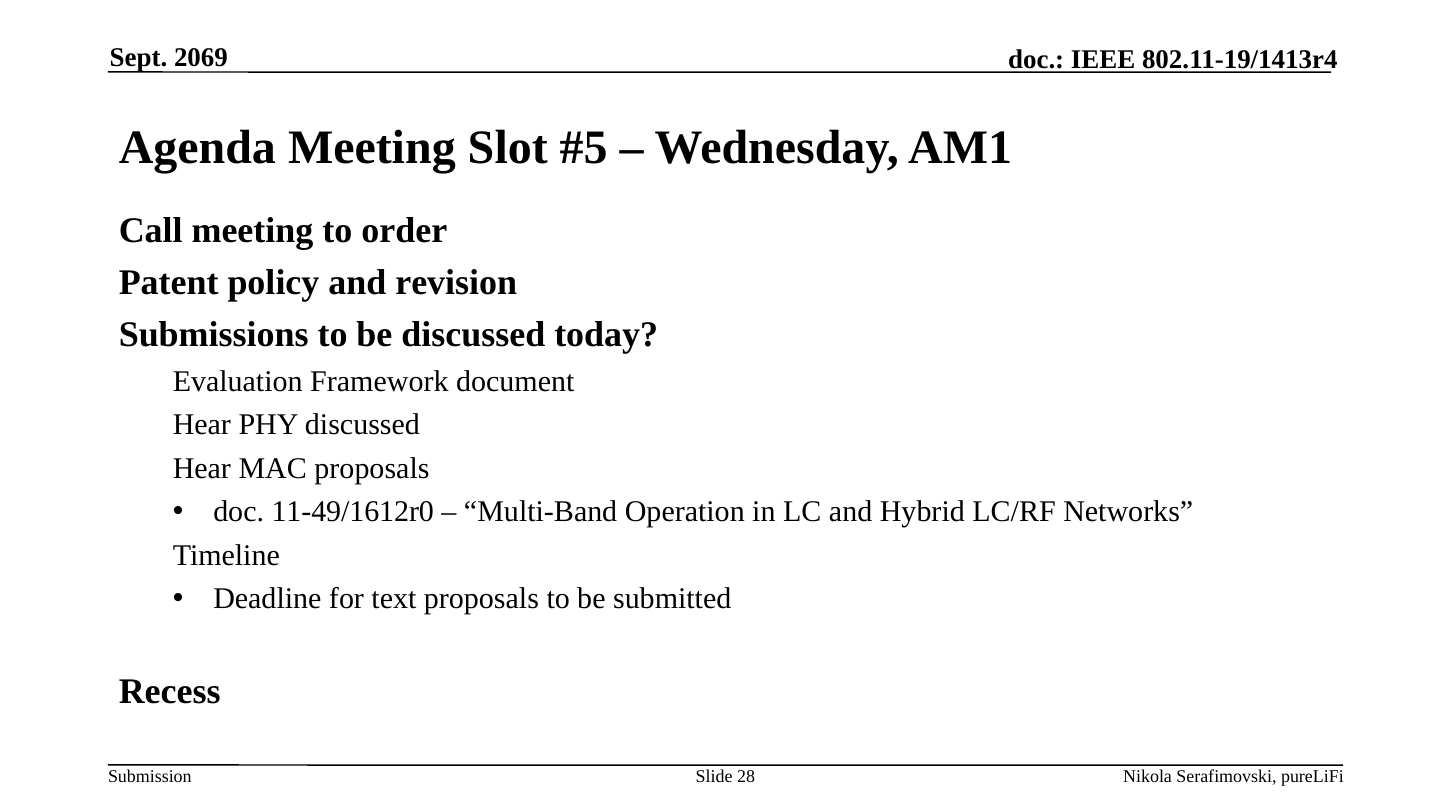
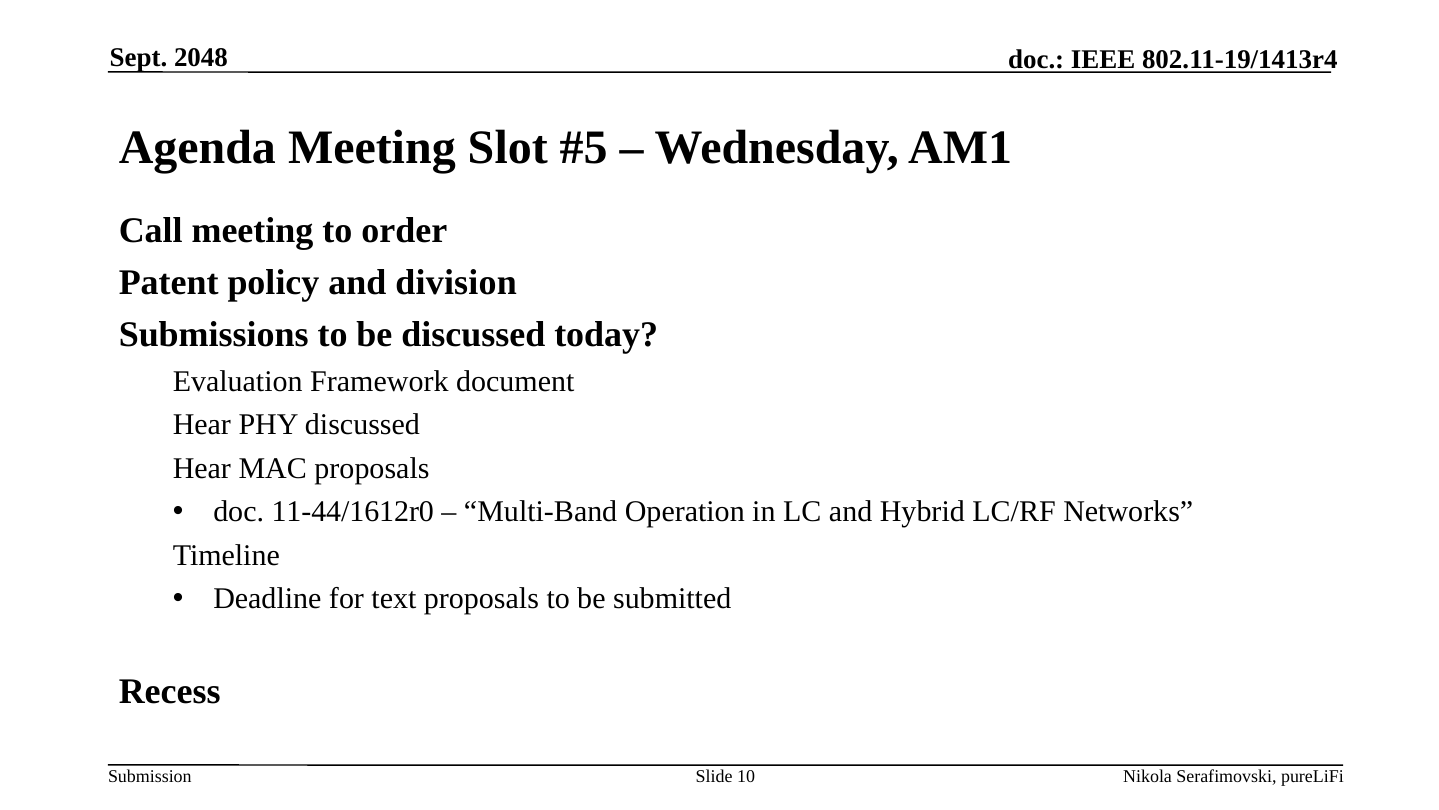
2069: 2069 -> 2048 (201, 57)
revision: revision -> division (456, 282)
11-49/1612r0: 11-49/1612r0 -> 11-44/1612r0 (353, 512)
28: 28 -> 10 (746, 776)
